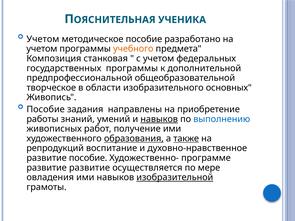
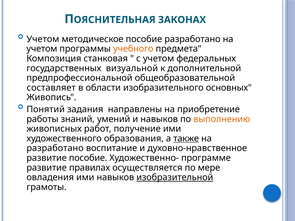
УЧЕНИКА: УЧЕНИКА -> ЗАКОНАХ (182, 20)
государственных программы: программы -> визуальной (132, 68)
творческое: творческое -> составляет (51, 88)
Пособие: Пособие -> Понятий (46, 109)
навыков underline: present -> none (159, 119)
выполнению colour: blue -> orange (222, 119)
образования underline: present -> none (134, 139)
репродукций: репродукций -> разработано (55, 148)
развитие развитие: развитие -> правилах (90, 168)
